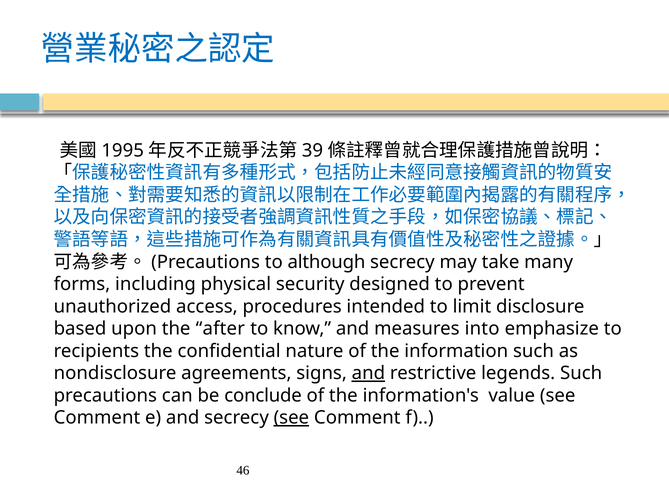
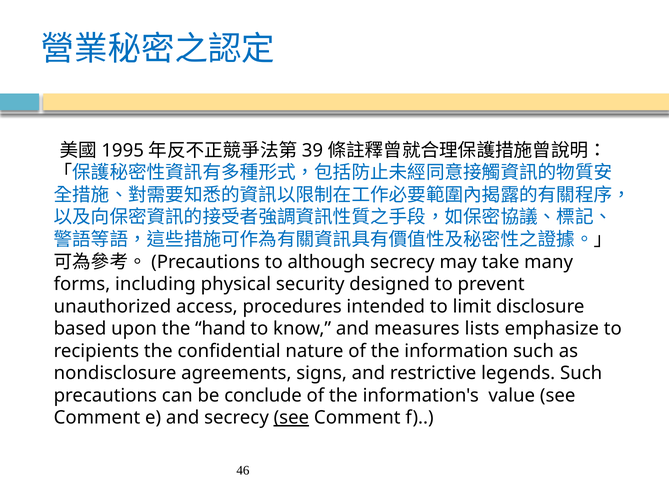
after: after -> hand (220, 329)
into: into -> lists (482, 329)
and underline: present -> none (368, 374)
